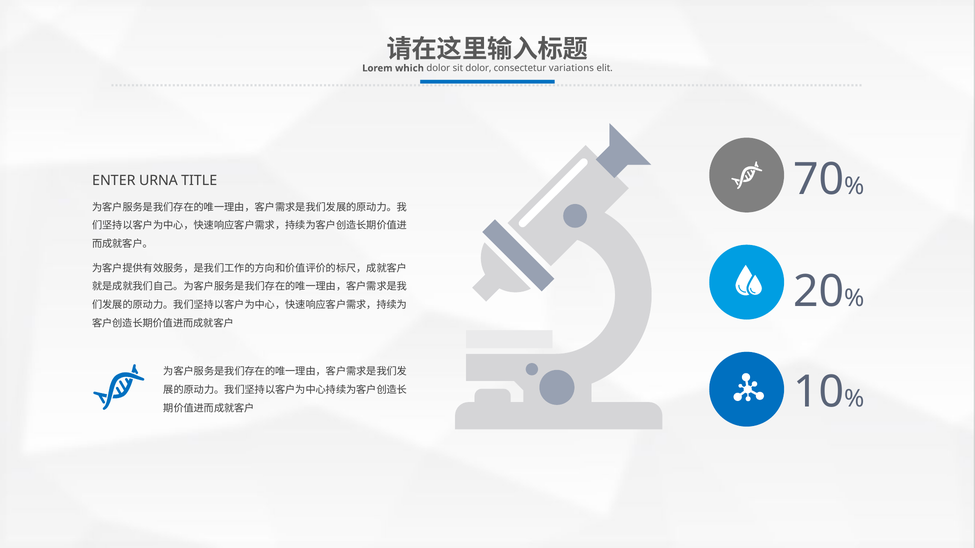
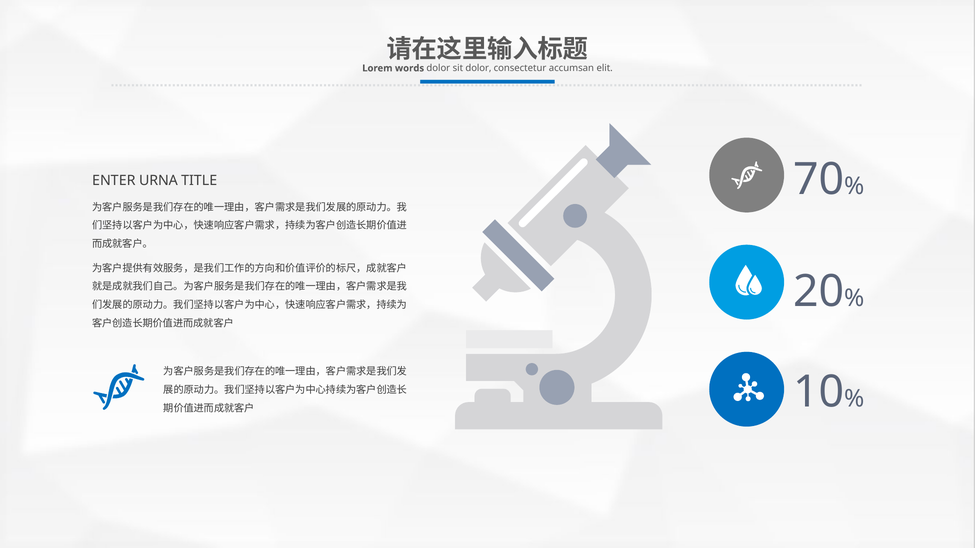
which: which -> words (410, 68)
variations: variations -> accumsan (571, 68)
